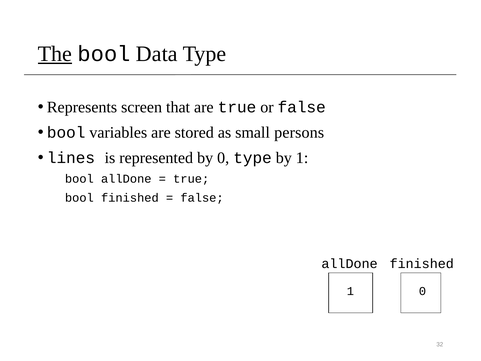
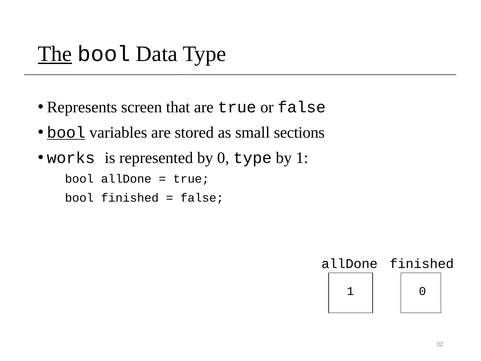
bool underline: none -> present (66, 132)
persons: persons -> sections (299, 132)
lines: lines -> works (71, 158)
